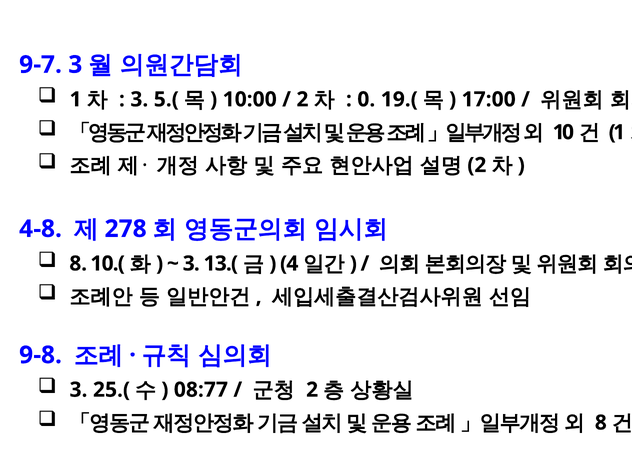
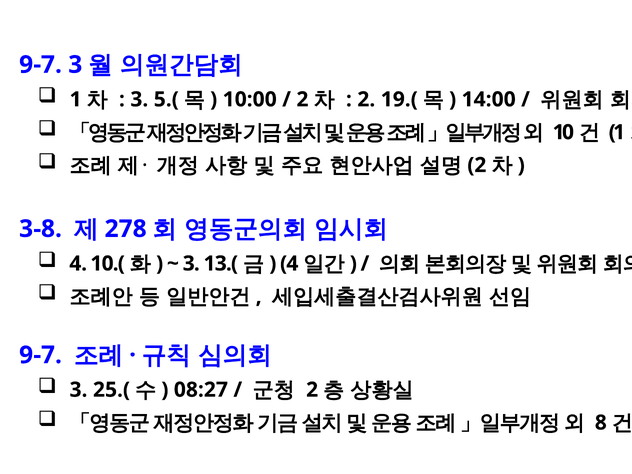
0: 0 -> 2 (366, 99)
17:00: 17:00 -> 14:00 (489, 99)
4-8: 4-8 -> 3-8 (41, 229)
8: 8 -> 4 (78, 264)
9-8: 9-8 -> 9-7 (41, 355)
08:77: 08:77 -> 08:27 (201, 390)
